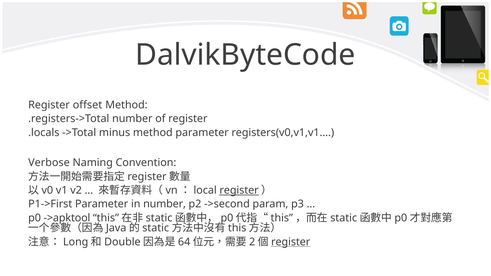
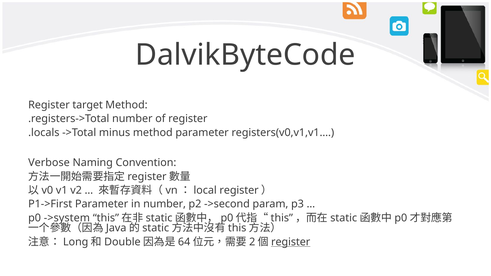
offset: offset -> target (88, 105)
register underline: present -> none (239, 190)
->apktool: ->apktool -> ->system (67, 218)
